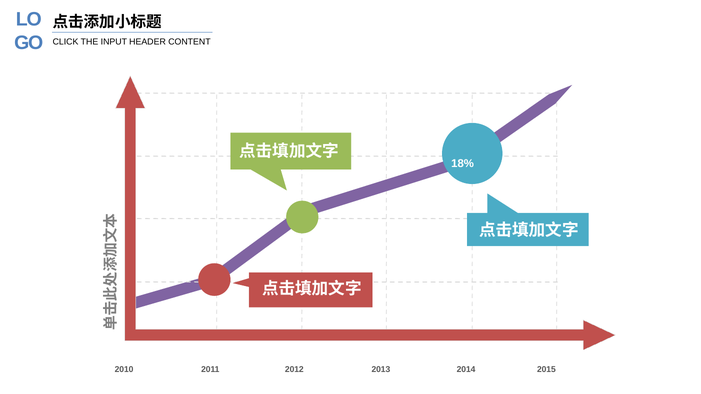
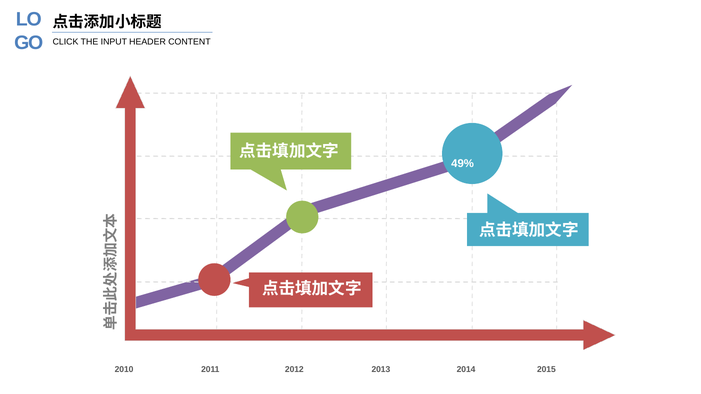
18%: 18% -> 49% (463, 164)
